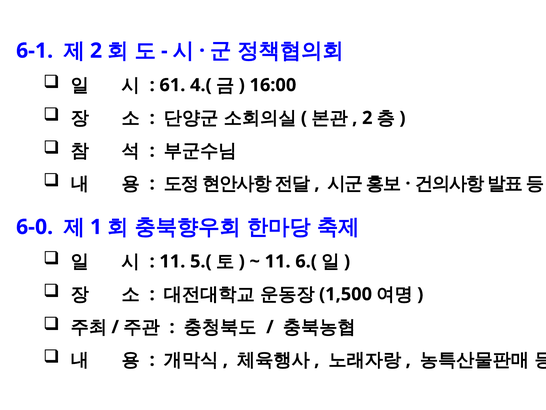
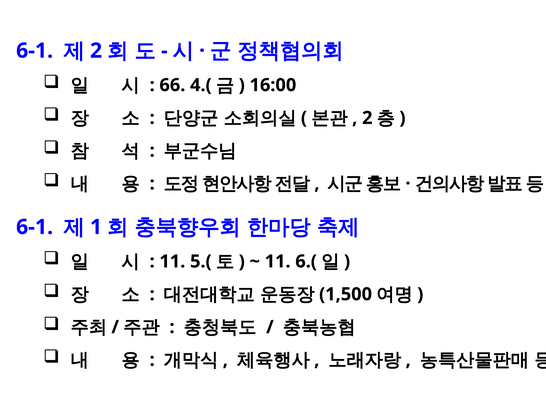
61: 61 -> 66 (172, 85)
6-0: 6-0 -> 6-1 (35, 227)
